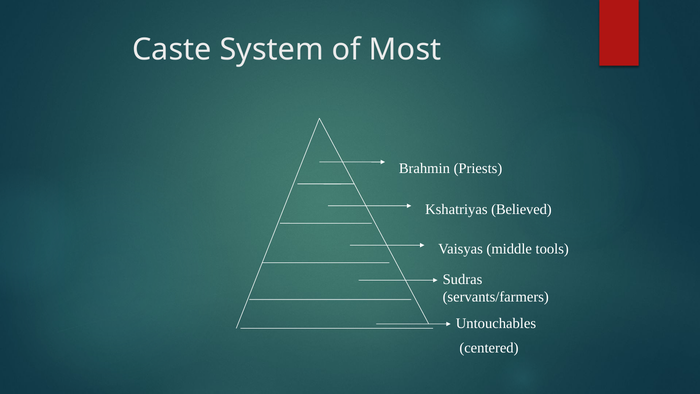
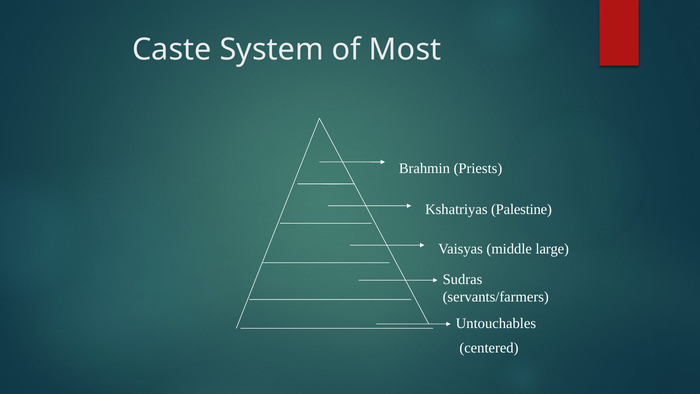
Believed: Believed -> Palestine (521, 209)
tools: tools -> large (552, 249)
